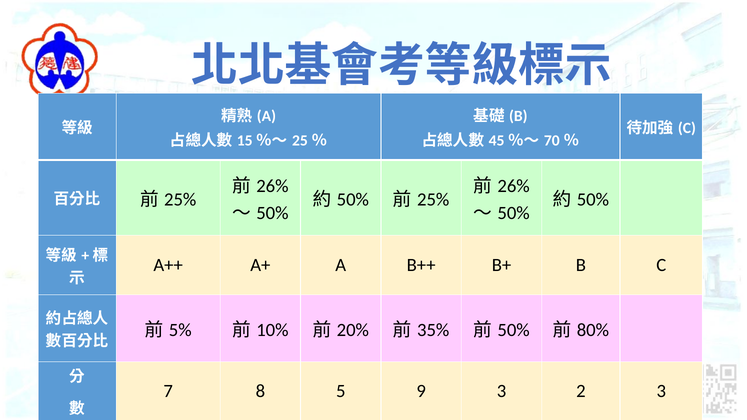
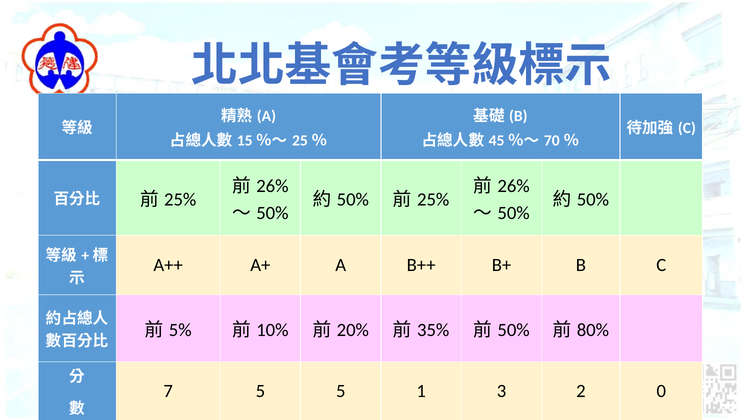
7 8: 8 -> 5 (260, 391)
9: 9 -> 1 (421, 391)
2 3: 3 -> 0 (661, 391)
